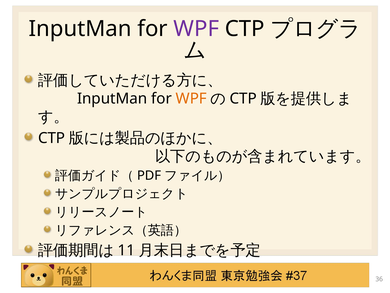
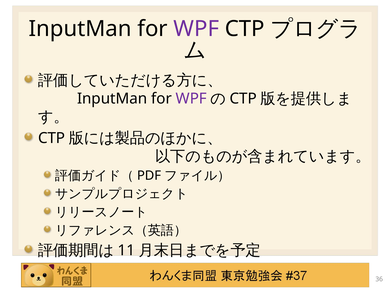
WPF colour: orange -> purple (191, 98)
